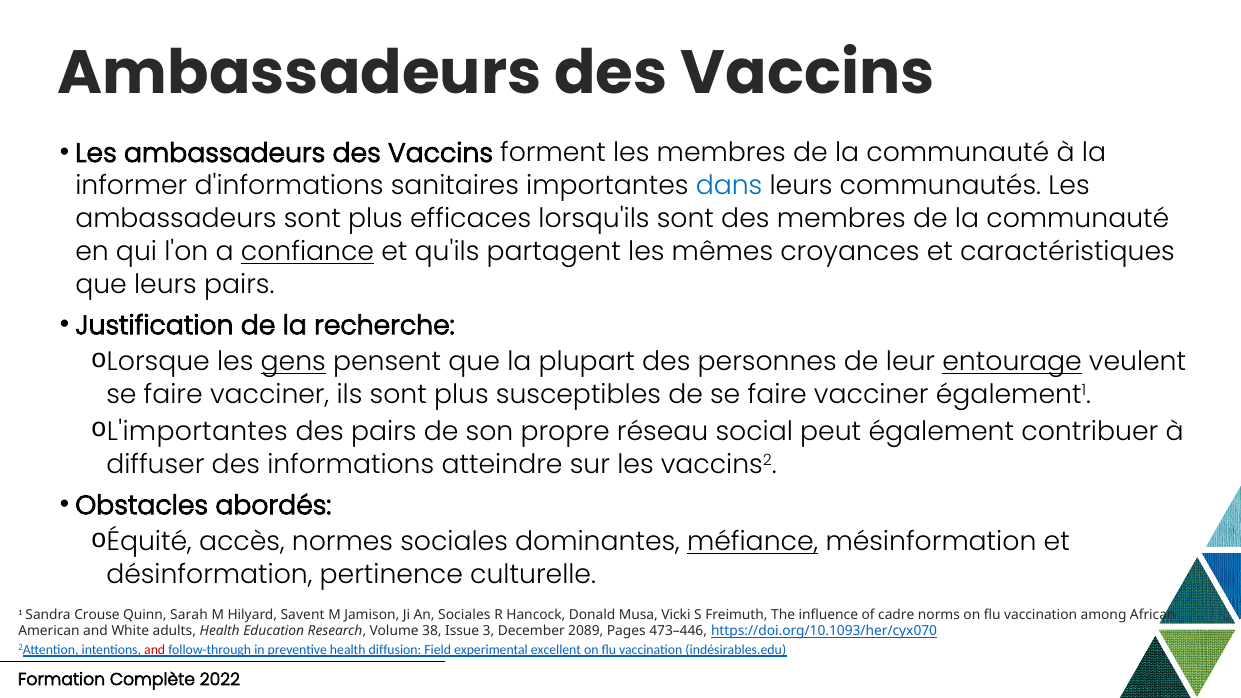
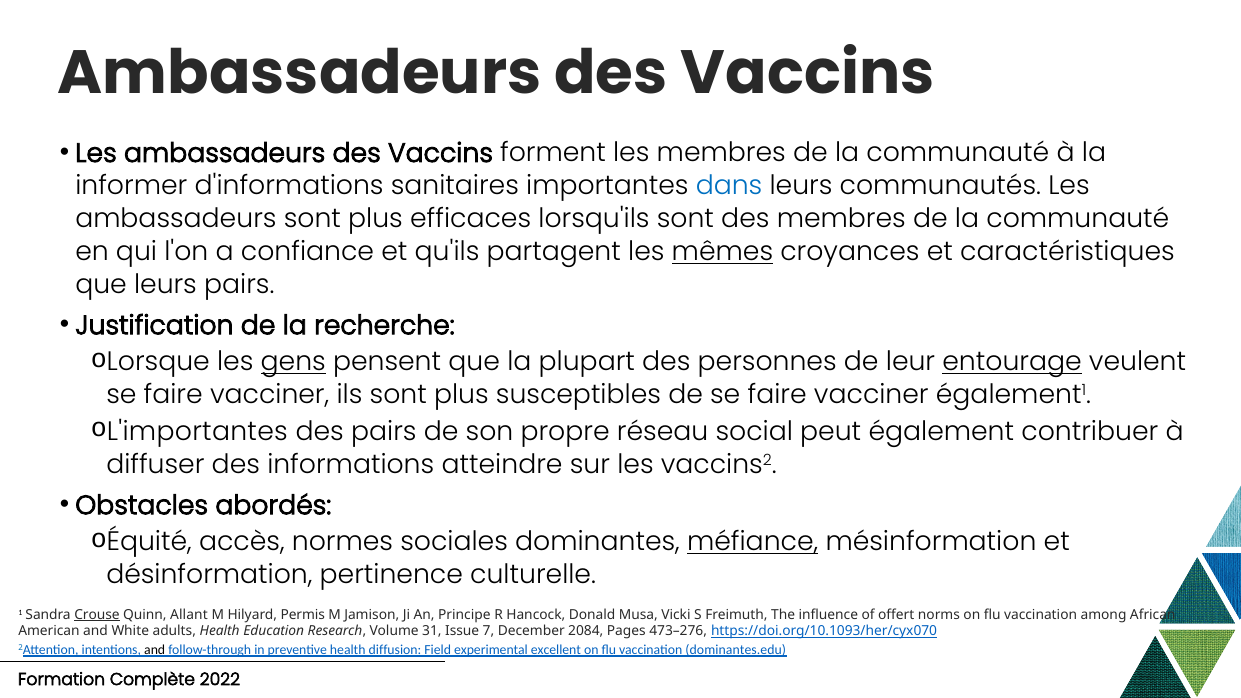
confiance underline: present -> none (308, 252)
mêmes underline: none -> present (722, 252)
Crouse underline: none -> present (97, 615)
Sarah: Sarah -> Allant (189, 615)
Savent: Savent -> Permis (303, 615)
An Sociales: Sociales -> Principe (464, 615)
cadre: cadre -> offert (896, 615)
38: 38 -> 31 (432, 631)
3: 3 -> 7 (489, 631)
2089: 2089 -> 2084 (586, 631)
473–446: 473–446 -> 473–276 (678, 631)
and colour: red -> black (155, 650)
indésirables.edu: indésirables.edu -> dominantes.edu (736, 650)
